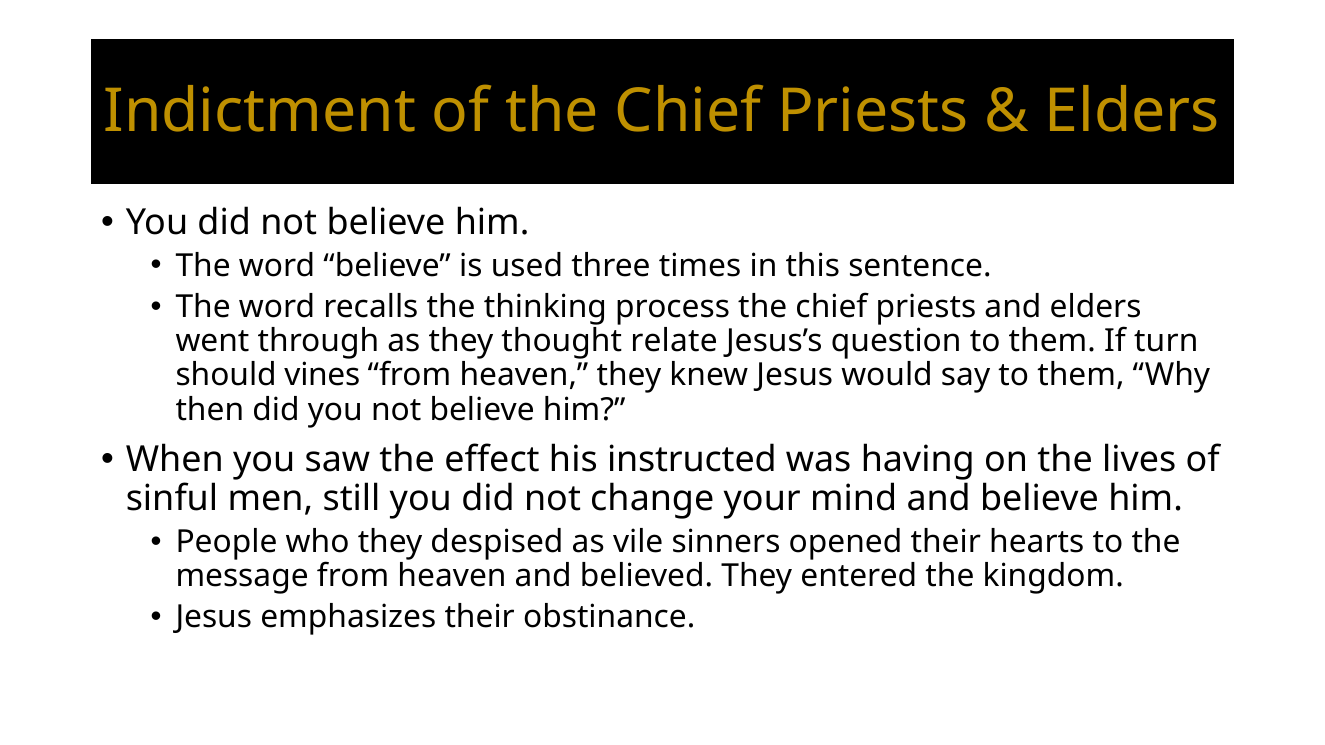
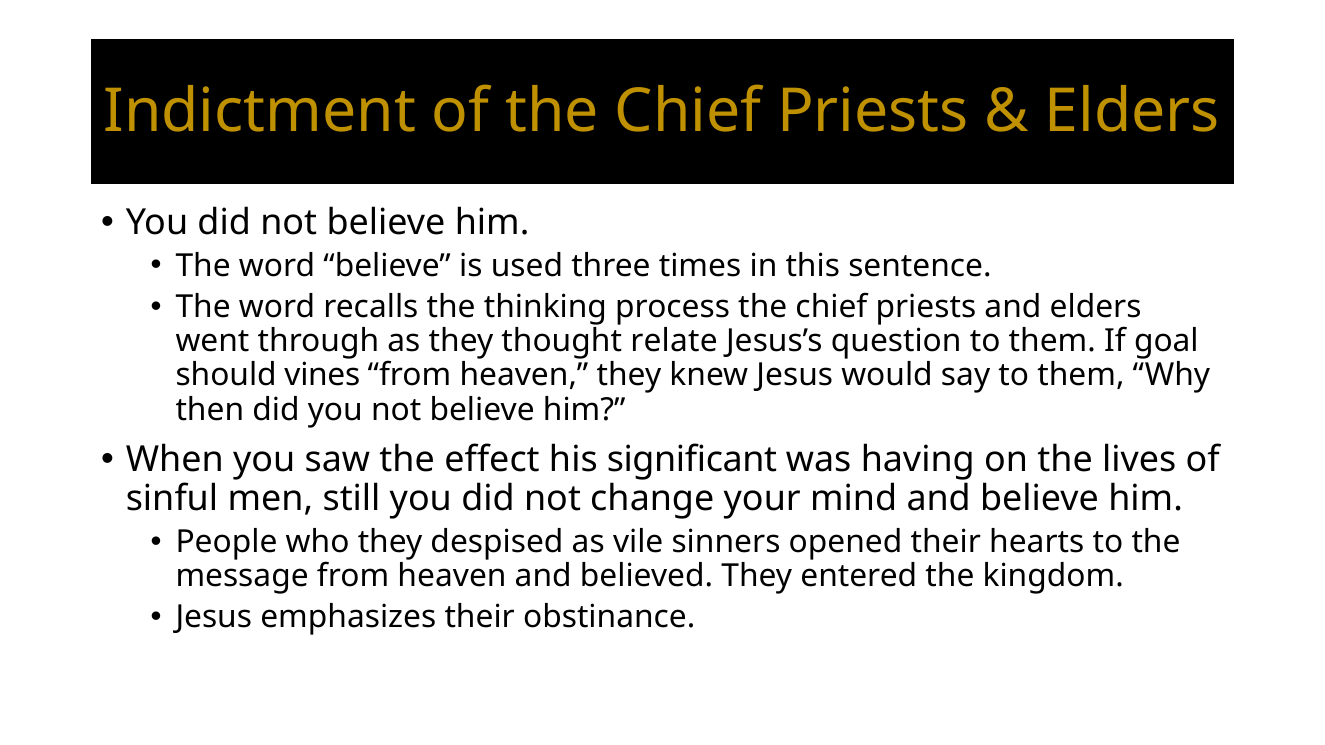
turn: turn -> goal (1166, 341)
instructed: instructed -> significant (692, 460)
